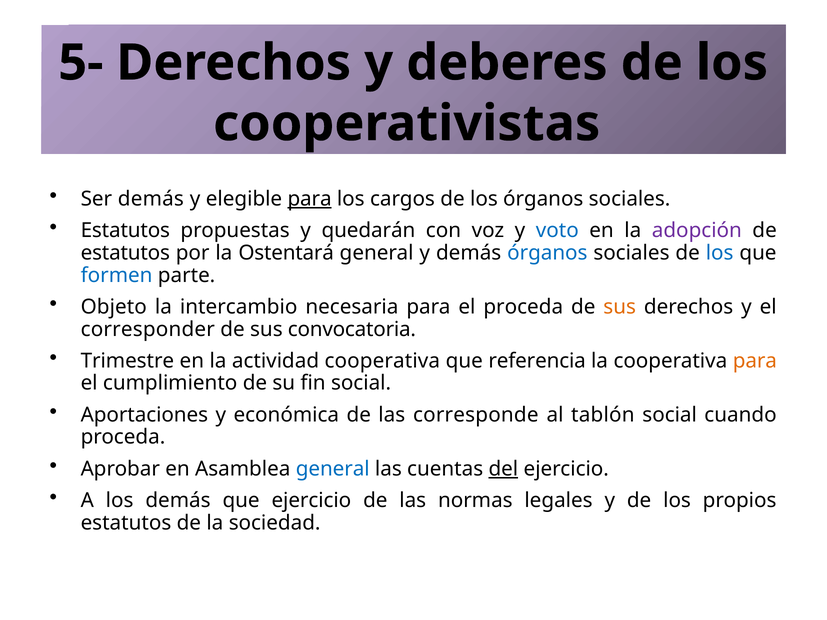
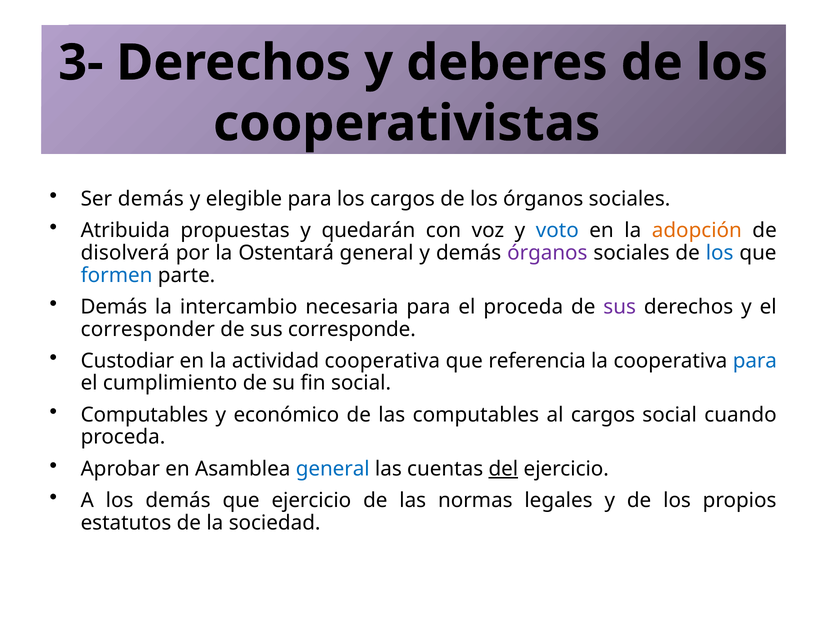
5-: 5- -> 3- (81, 63)
para underline: present -> none (310, 199)
Estatutos: Estatutos -> Atribuida (125, 231)
adopción colour: purple -> orange (697, 231)
estatutos: estatutos -> disolverá (125, 253)
órganos colour: blue -> purple (547, 253)
Objeto: Objeto -> Demás (114, 307)
sus colour: orange -> purple (620, 307)
convocatoria: convocatoria -> corresponde (352, 329)
Trimestre: Trimestre -> Custodiar (127, 361)
para colour: orange -> blue (755, 361)
Aportaciones: Aportaciones -> Computables (144, 415)
económica: económica -> económico (286, 415)
las corresponde: corresponde -> computables (476, 415)
al tablón: tablón -> cargos (603, 415)
